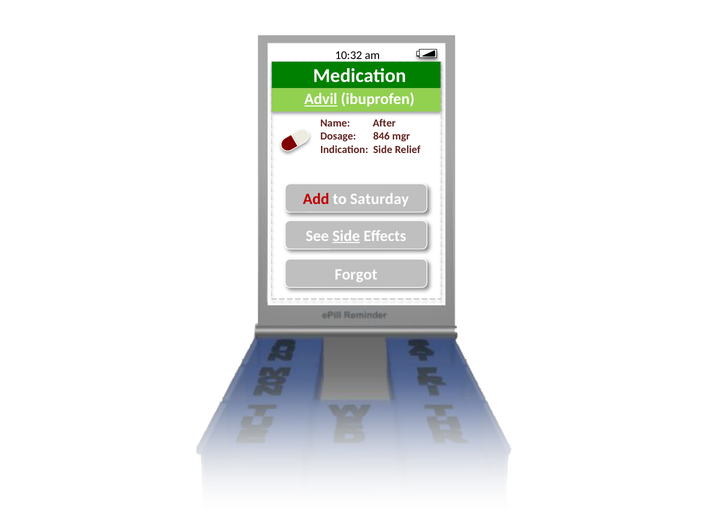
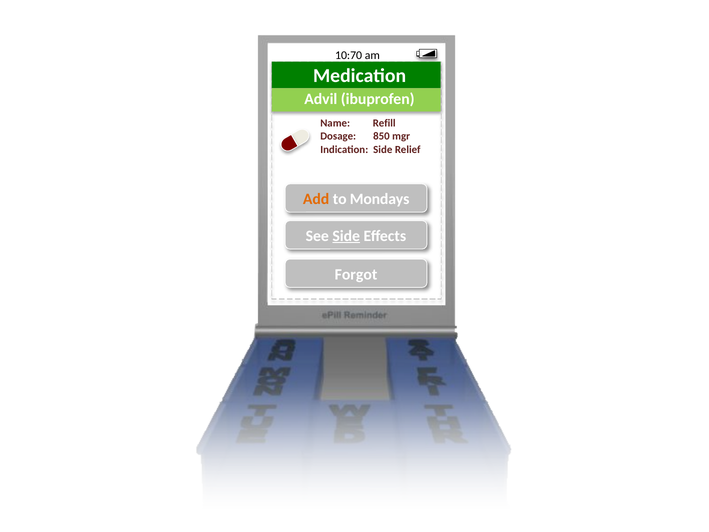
10:32: 10:32 -> 10:70 (349, 55)
Advil underline: present -> none (321, 99)
After: After -> Refill (384, 123)
846: 846 -> 850 (381, 136)
Add colour: red -> orange (316, 199)
Saturday: Saturday -> Mondays (380, 199)
